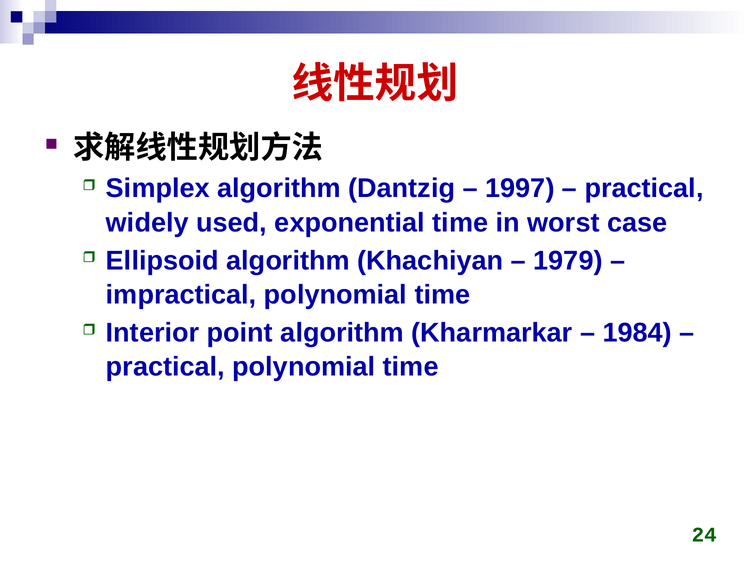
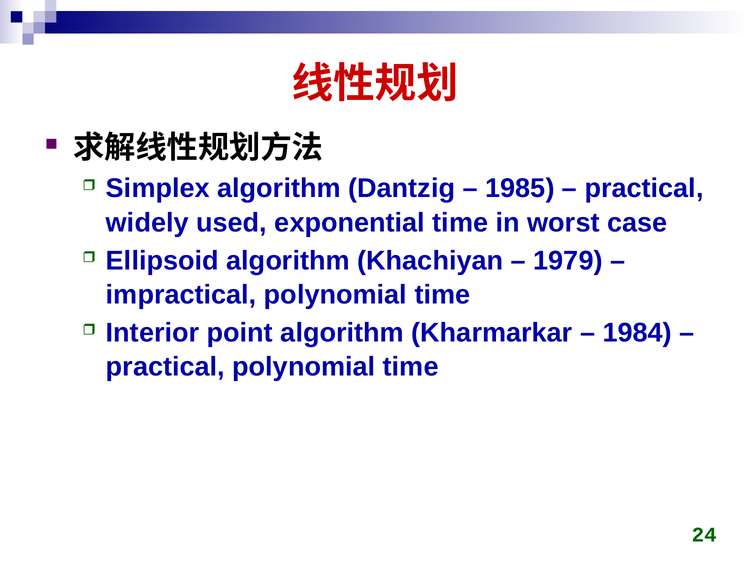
1997: 1997 -> 1985 (520, 189)
